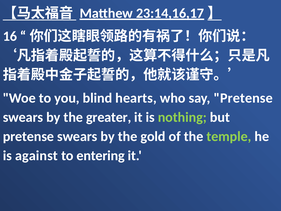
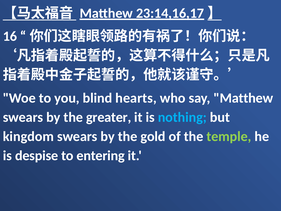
say Pretense: Pretense -> Matthew (243, 98)
nothing colour: light green -> light blue (182, 117)
pretense: pretense -> kingdom (28, 136)
against: against -> despise (37, 156)
